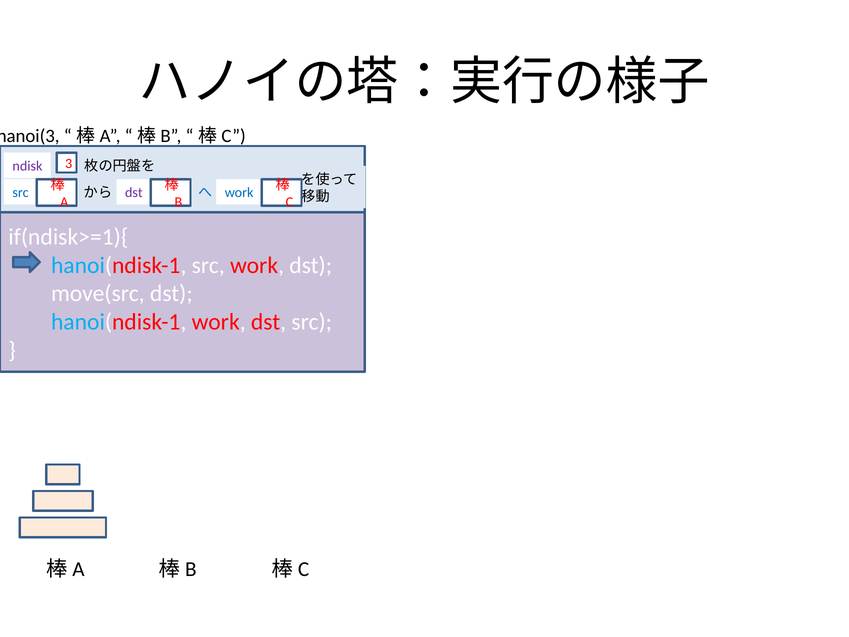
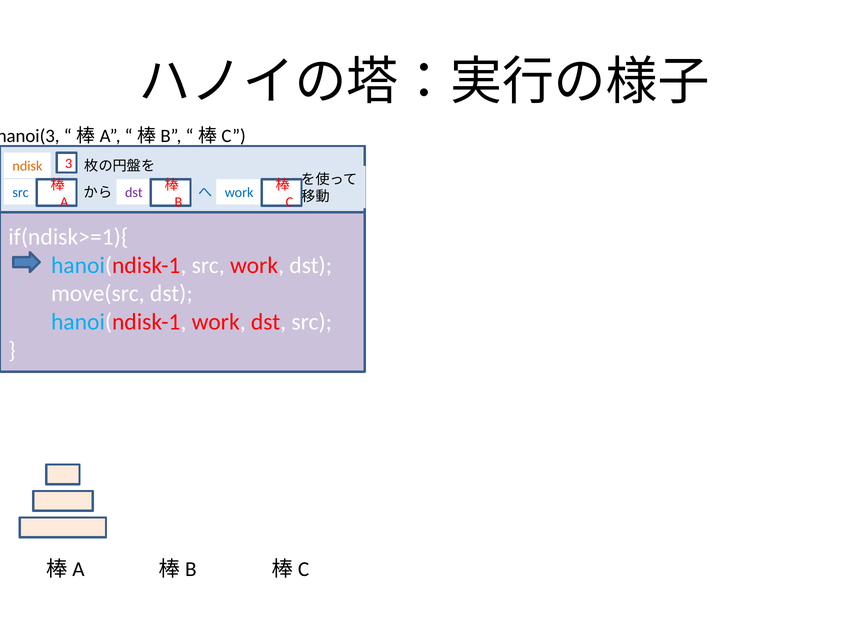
ndisk colour: purple -> orange (27, 166)
